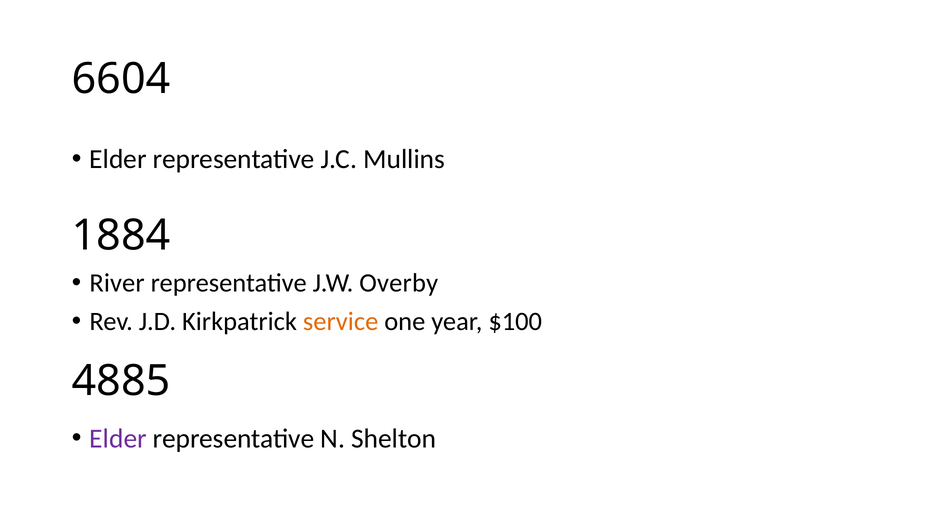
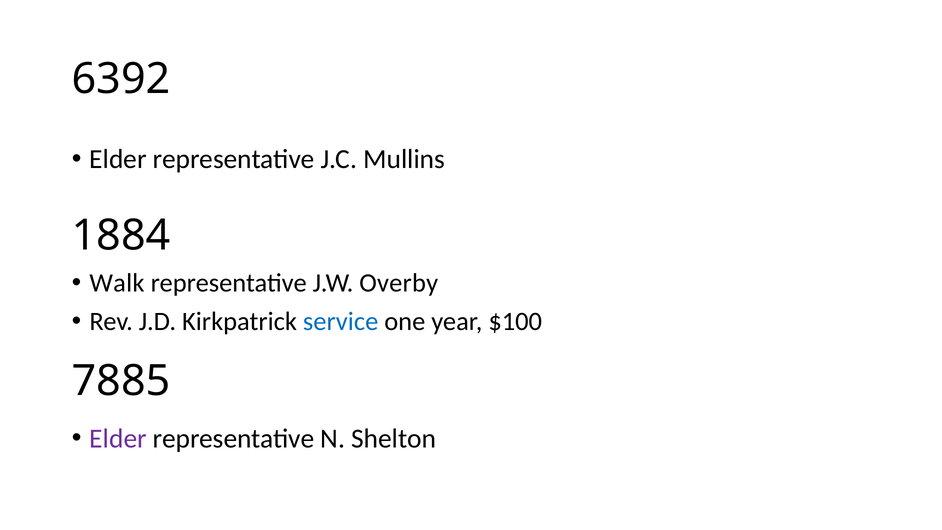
6604: 6604 -> 6392 (121, 79)
River: River -> Walk (117, 283)
service colour: orange -> blue (341, 321)
4885: 4885 -> 7885 (121, 381)
